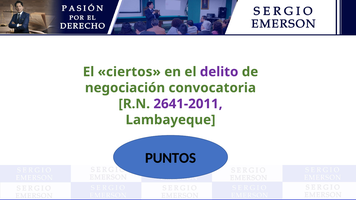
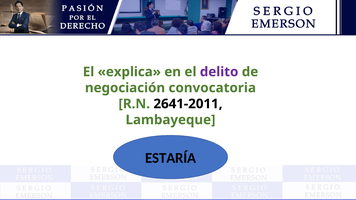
ciertos: ciertos -> explica (129, 72)
2641-2011 colour: purple -> black (188, 104)
PUNTOS: PUNTOS -> ESTARÍA (171, 158)
